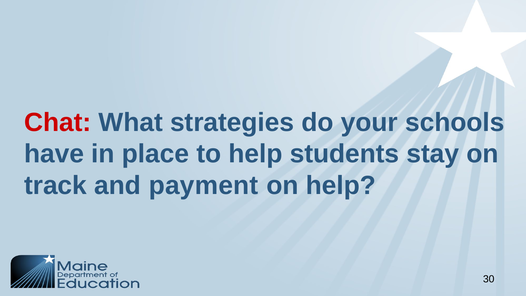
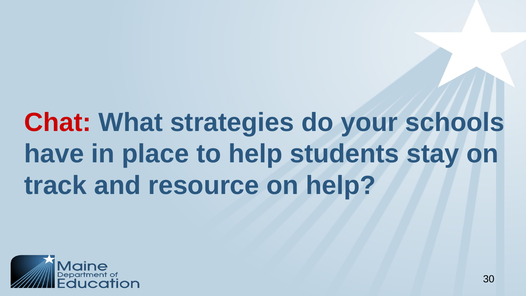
payment: payment -> resource (204, 185)
